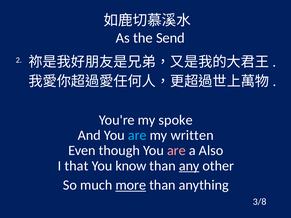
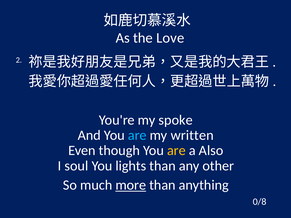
Send: Send -> Love (170, 38)
are colour: pink -> yellow (176, 151)
that: that -> soul (76, 166)
know: know -> lights (131, 166)
any underline: present -> none (189, 166)
3/8: 3/8 -> 0/8 (260, 202)
